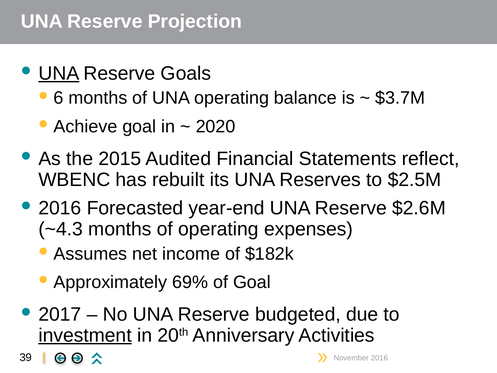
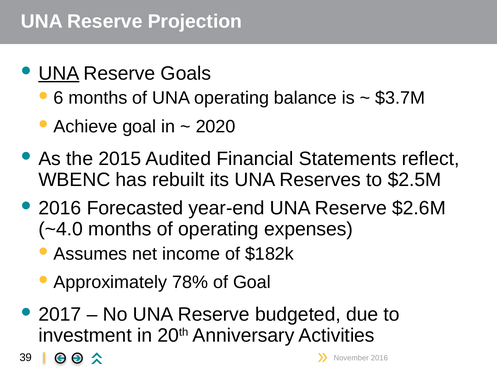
~4.3: ~4.3 -> ~4.0 (61, 229)
69%: 69% -> 78% (190, 282)
investment underline: present -> none (85, 335)
